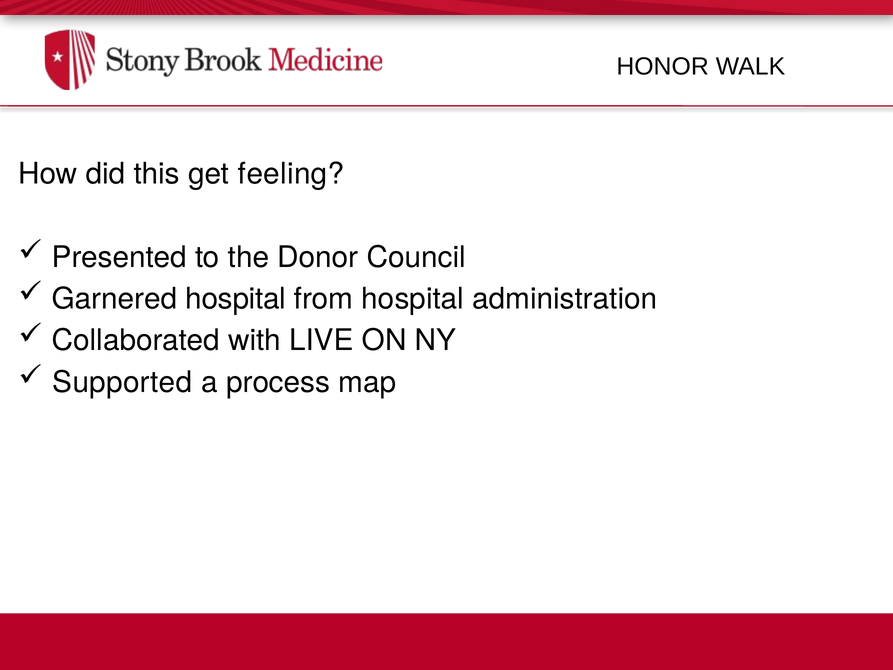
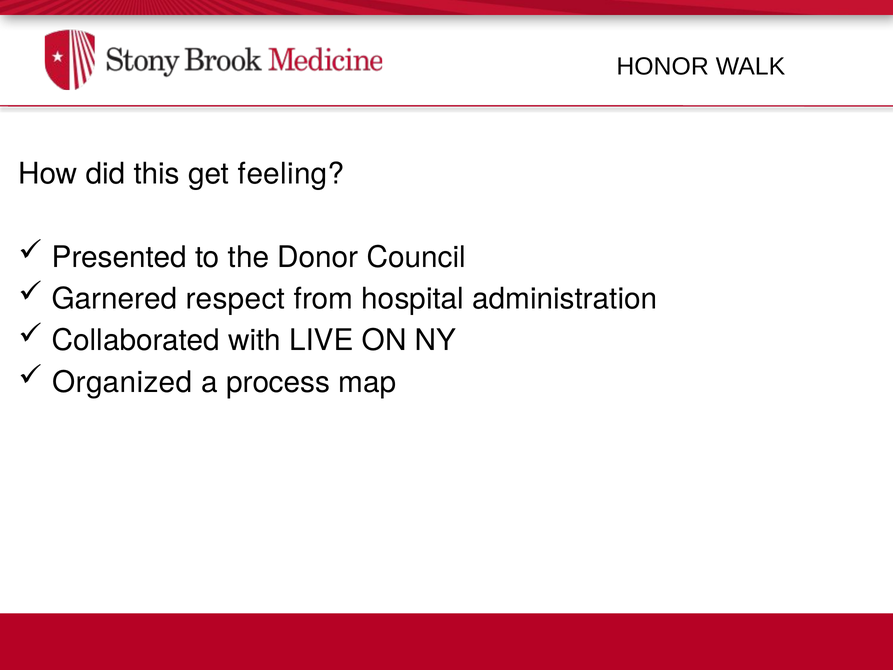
Garnered hospital: hospital -> respect (235, 299)
Supported: Supported -> Organized (122, 382)
